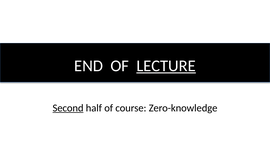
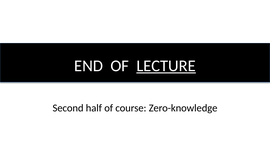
Second underline: present -> none (68, 108)
